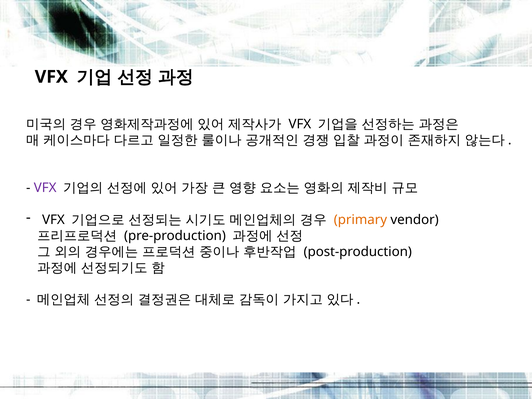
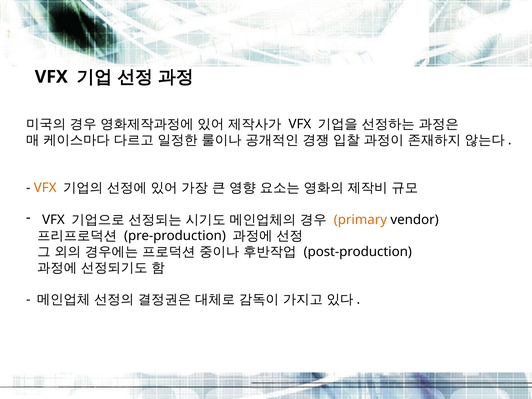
VFX colour: purple -> orange (45, 188)
